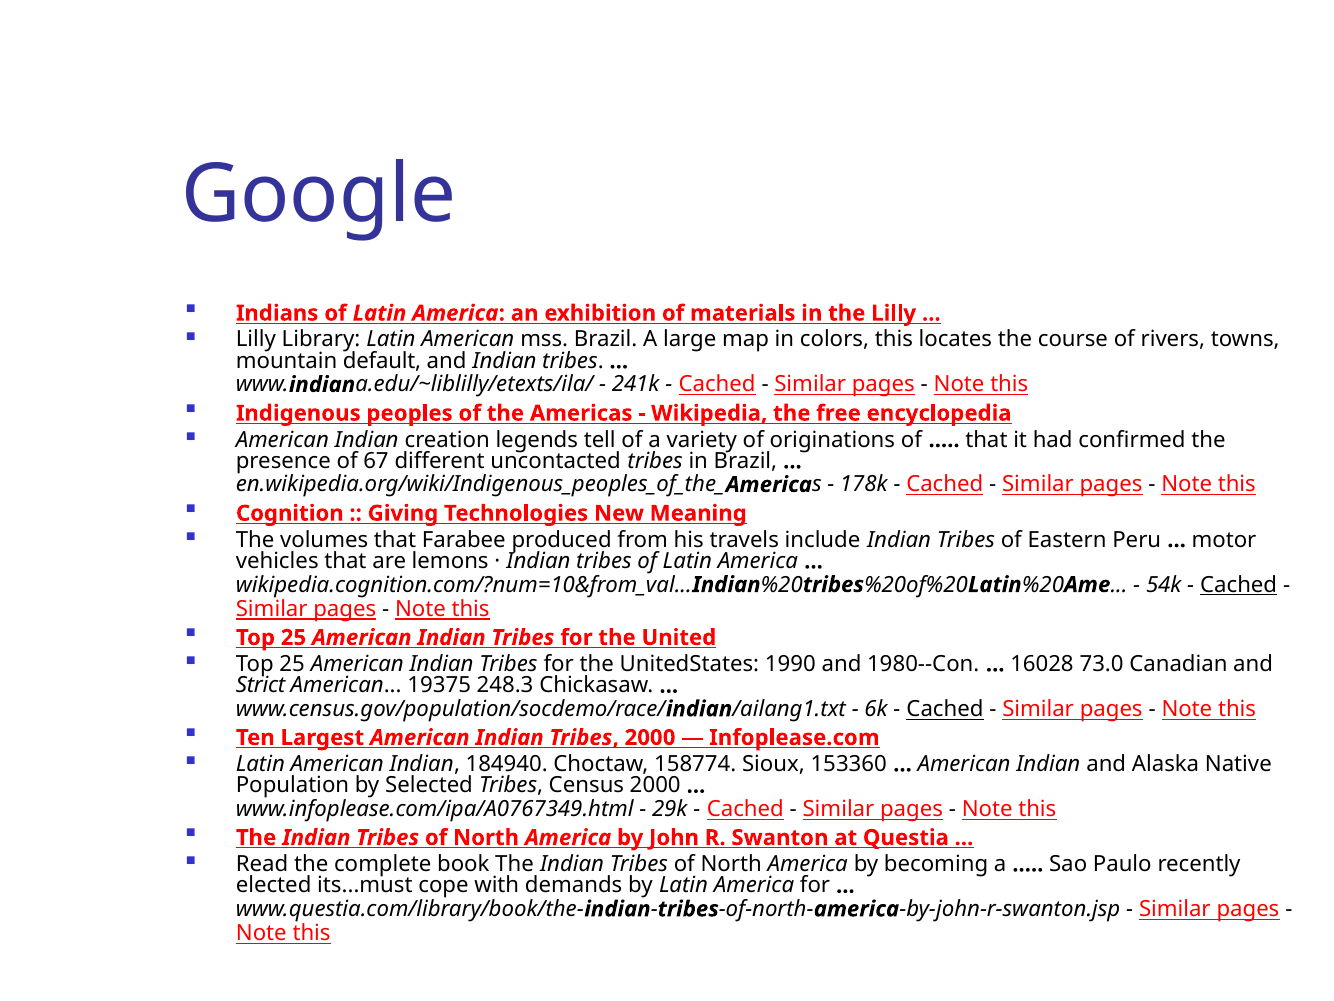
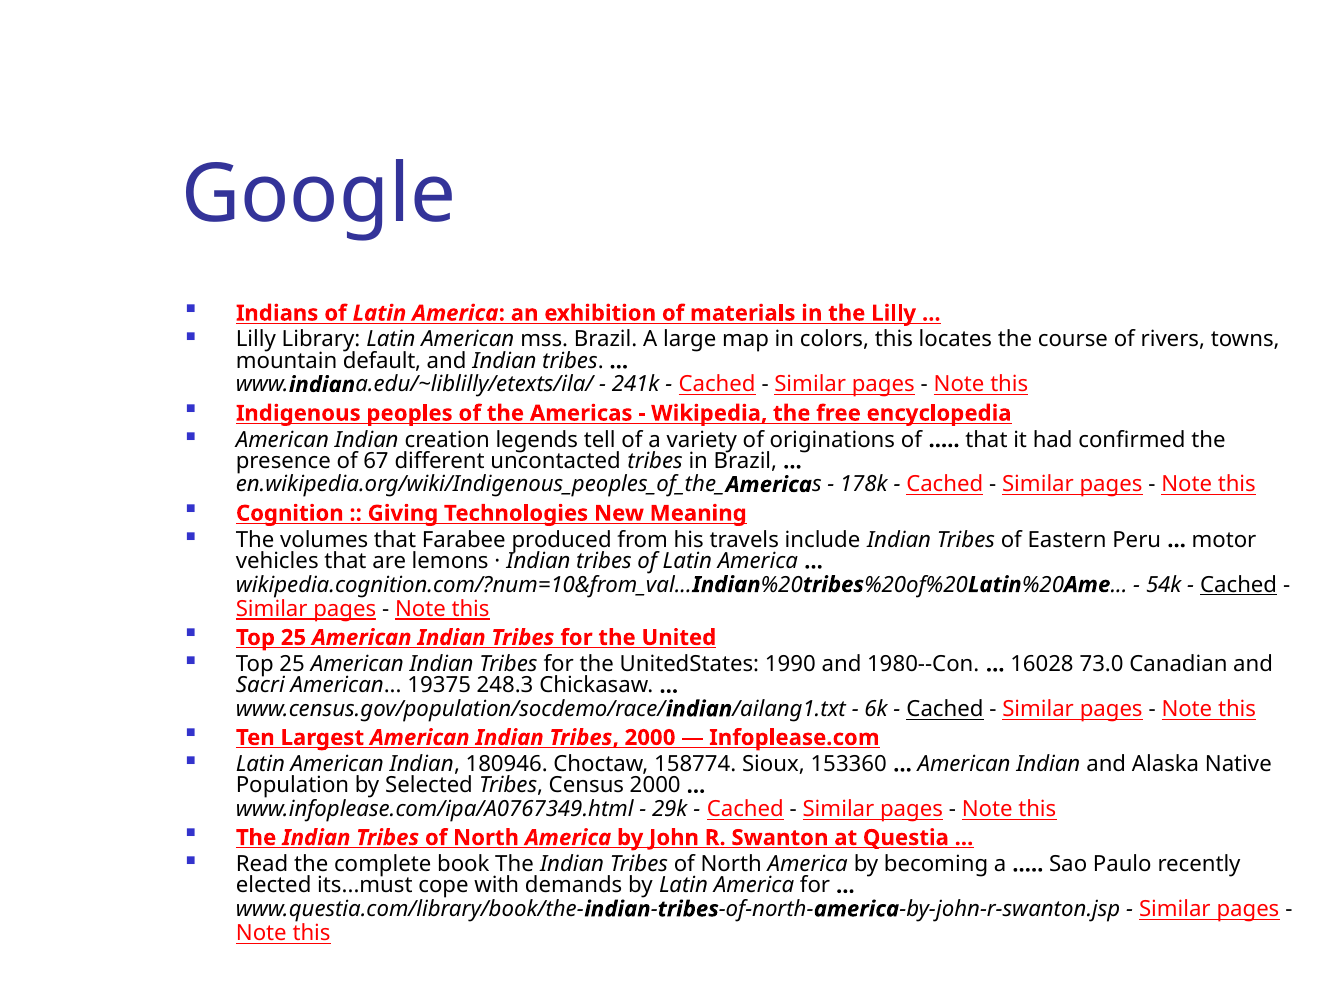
Strict: Strict -> Sacri (260, 685)
184940: 184940 -> 180946 (507, 764)
